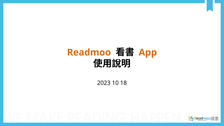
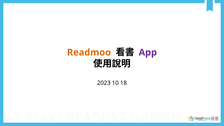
App colour: orange -> purple (148, 52)
